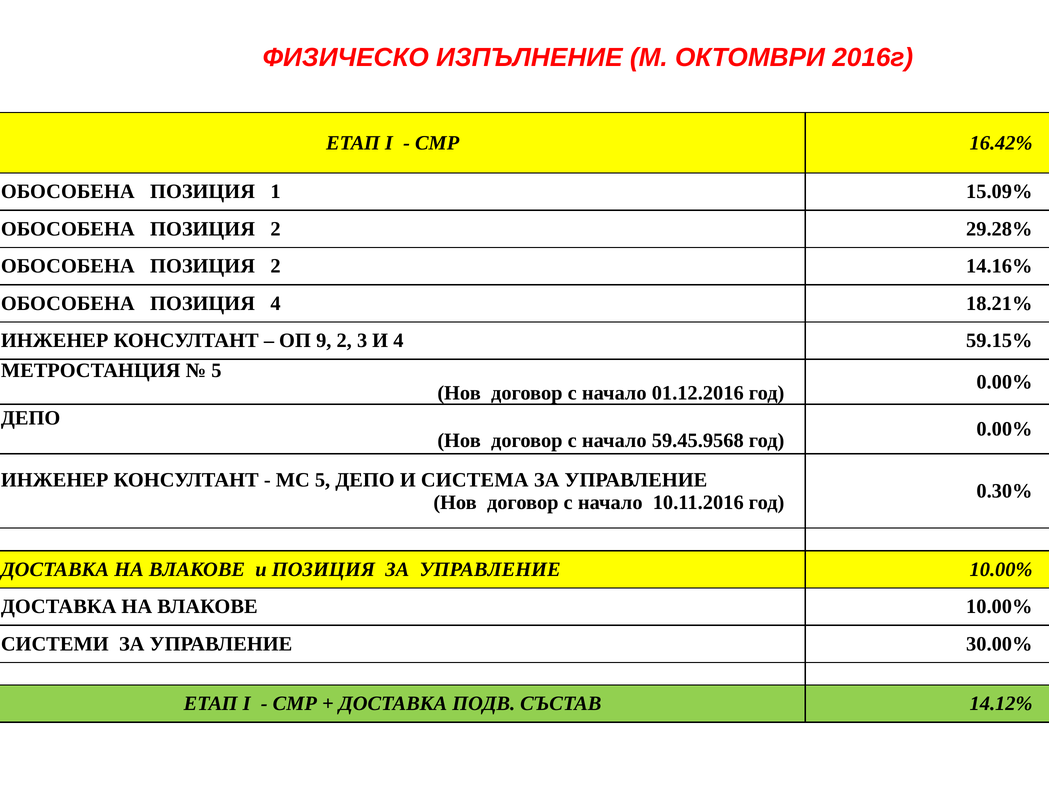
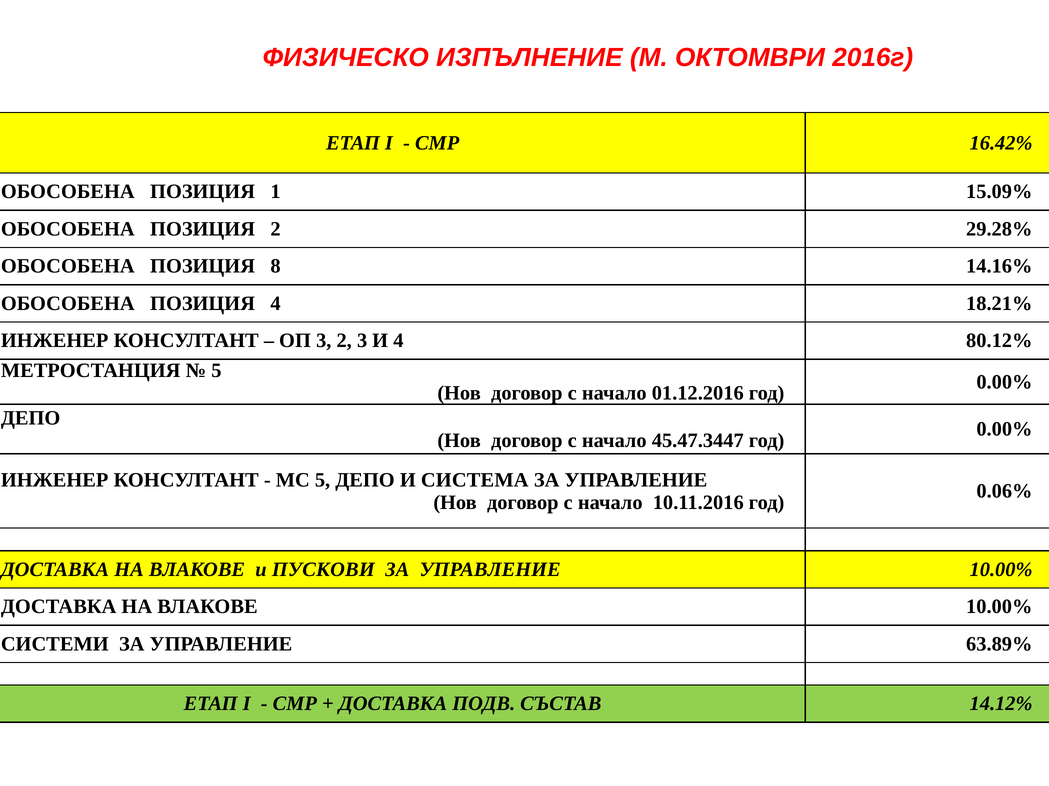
2: 2 -> 8 (276, 266)
ОП 9: 9 -> 3 (324, 341)
59.15%: 59.15% -> 80.12% (999, 341)
59.45.9568: 59.45.9568 -> 45.47.3447 (698, 441)
0.30%: 0.30% -> 0.06% (1004, 492)
и ПОЗИЦИЯ: ПОЗИЦИЯ -> ПУСКОВИ (323, 570)
30.00%: 30.00% -> 63.89% (999, 645)
